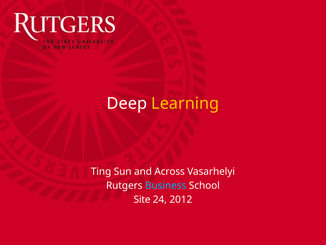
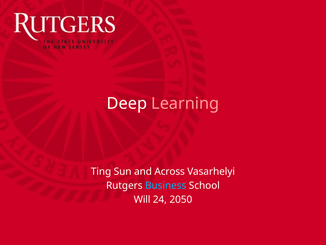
Learning colour: yellow -> pink (185, 103)
Site: Site -> Will (142, 199)
2012: 2012 -> 2050 (181, 199)
